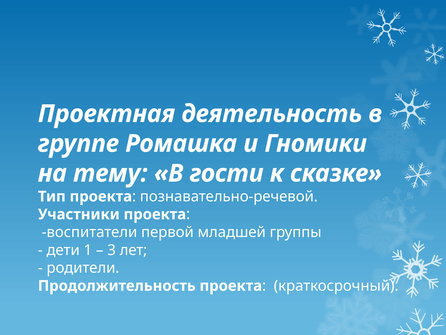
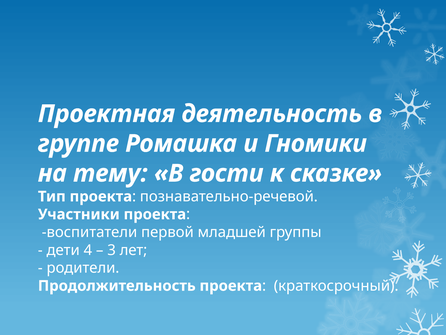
1: 1 -> 4 (88, 250)
